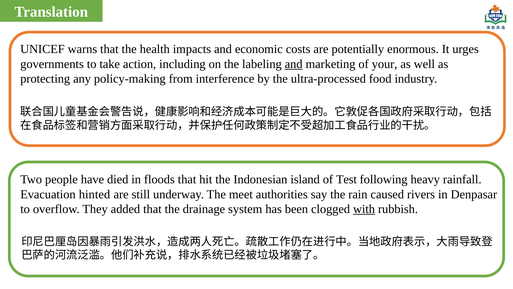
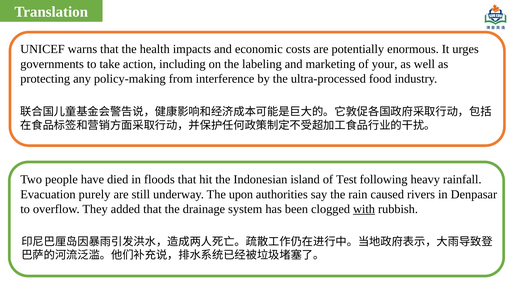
and underline: present -> none (294, 64)
hinted: hinted -> purely (95, 194)
meet: meet -> upon (241, 194)
